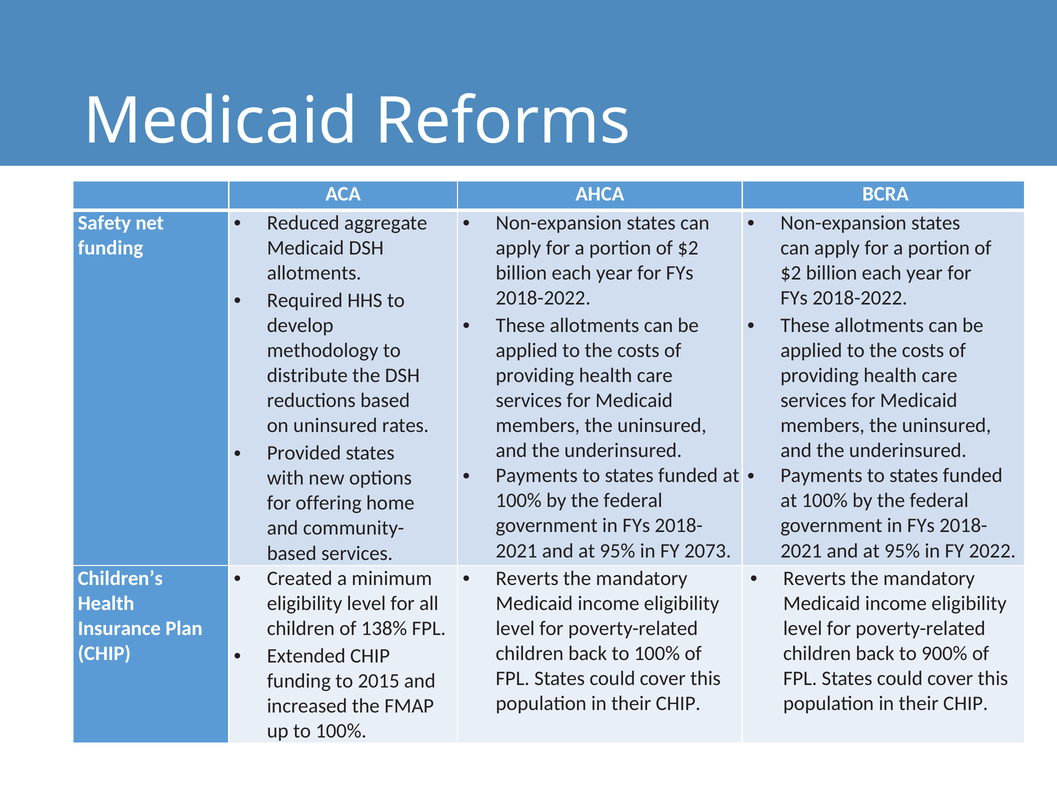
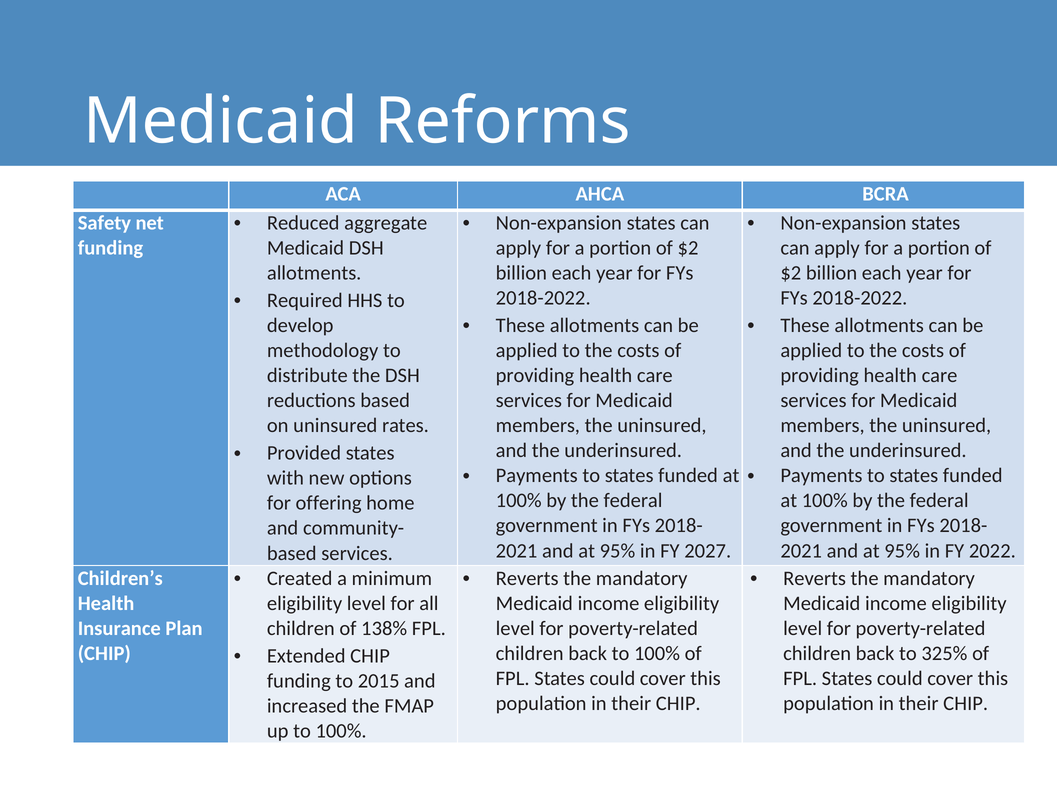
2073: 2073 -> 2027 (708, 551)
900%: 900% -> 325% (944, 653)
